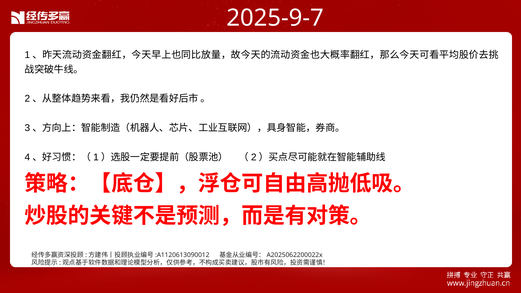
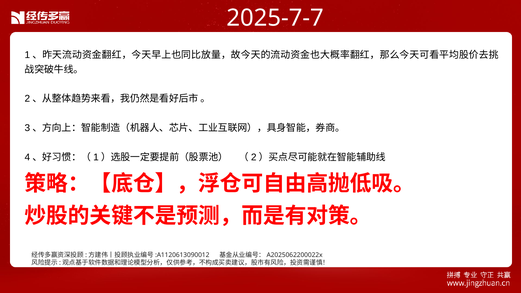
2025-9-7: 2025-9-7 -> 2025-7-7 (275, 18)
